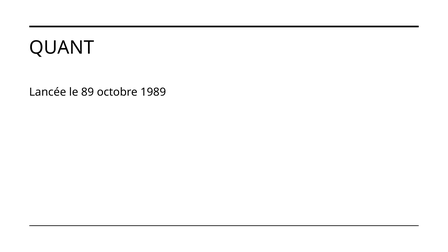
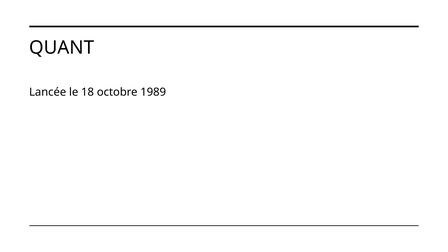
89: 89 -> 18 (88, 92)
